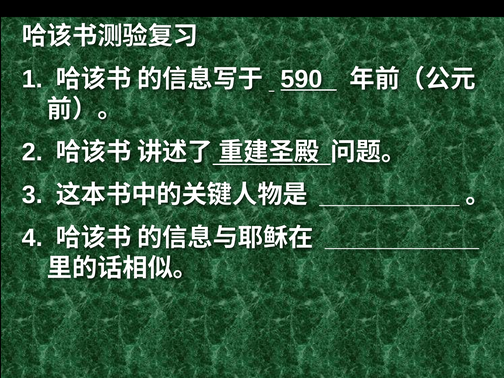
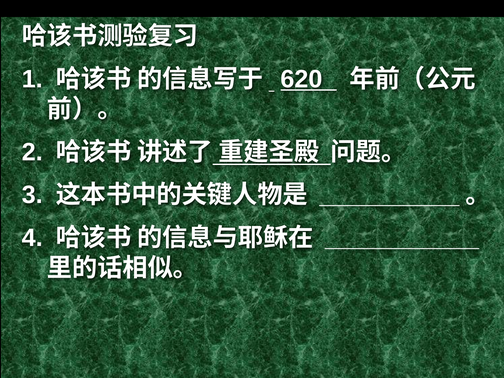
590: 590 -> 620 (302, 79)
